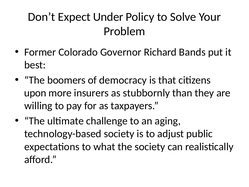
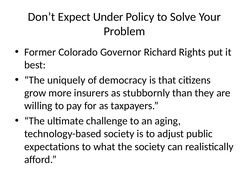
Bands: Bands -> Rights (192, 52)
boomers: boomers -> uniquely (66, 80)
upon: upon -> grow (35, 93)
